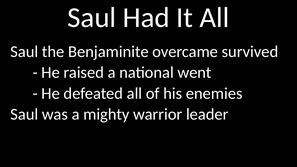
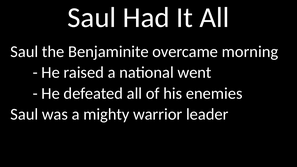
survived: survived -> morning (250, 52)
